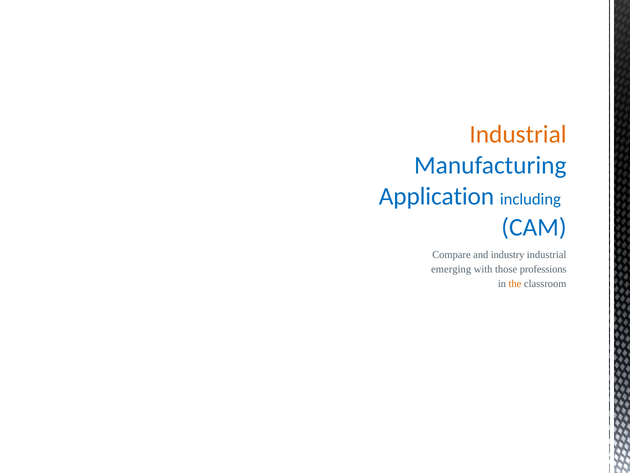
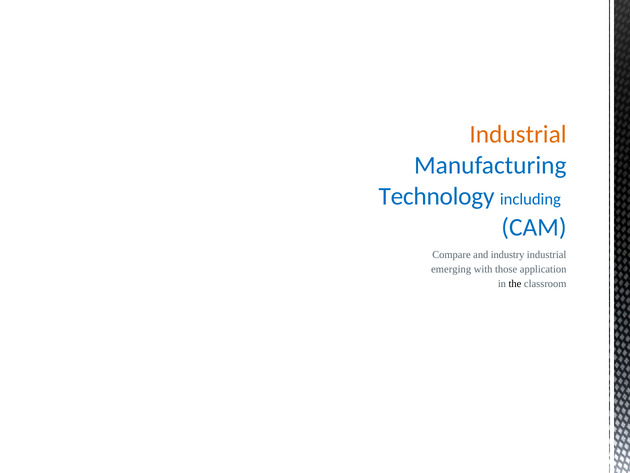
Application: Application -> Technology (437, 196)
professions: professions -> application (543, 269)
the colour: orange -> black (515, 283)
